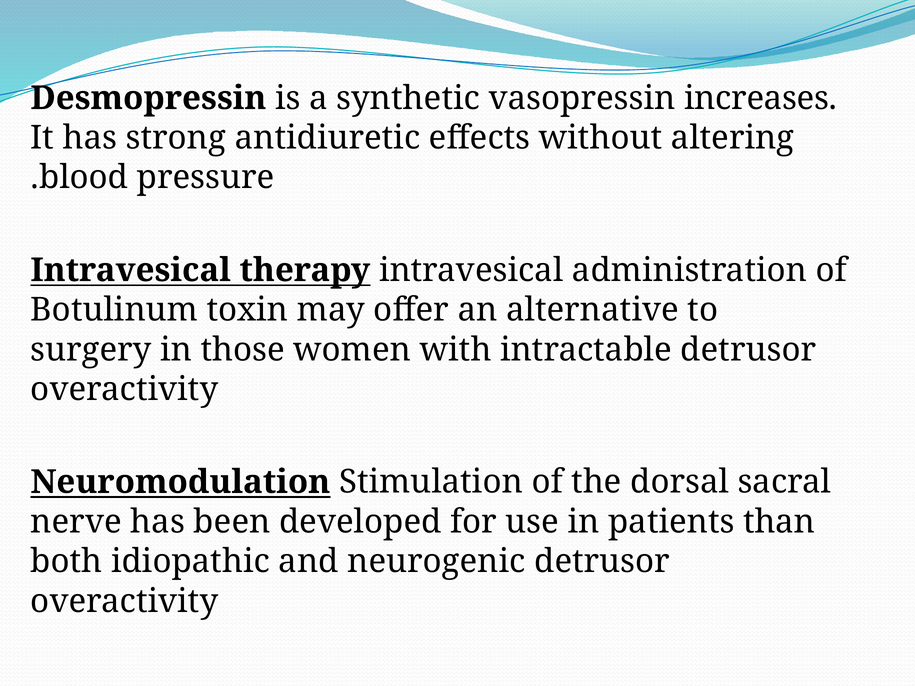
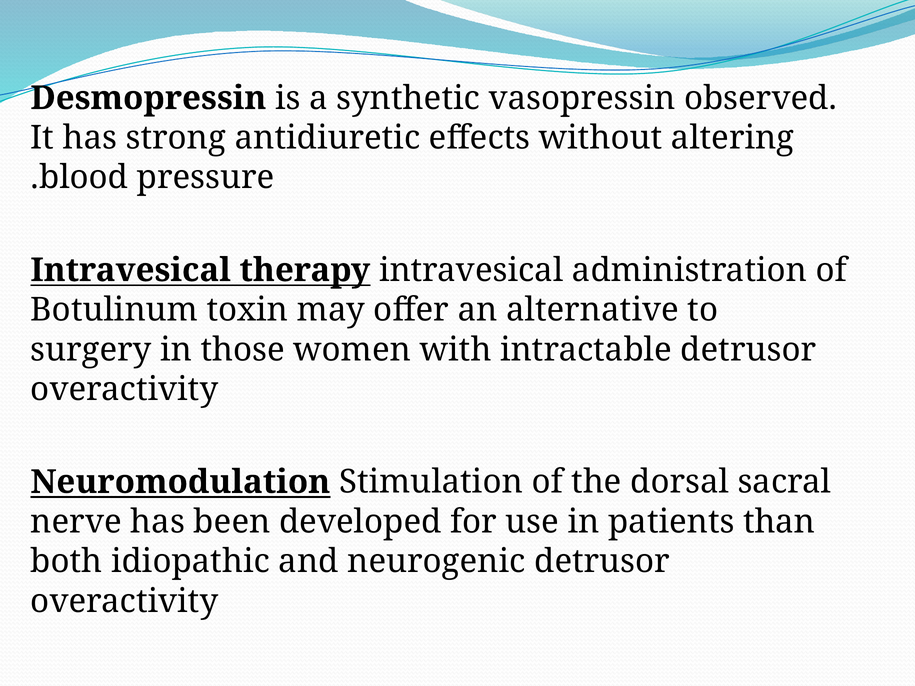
increases: increases -> observed (760, 98)
